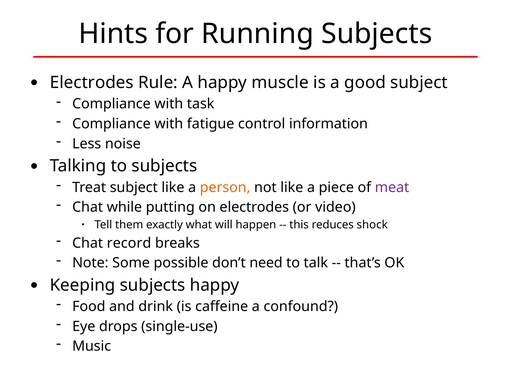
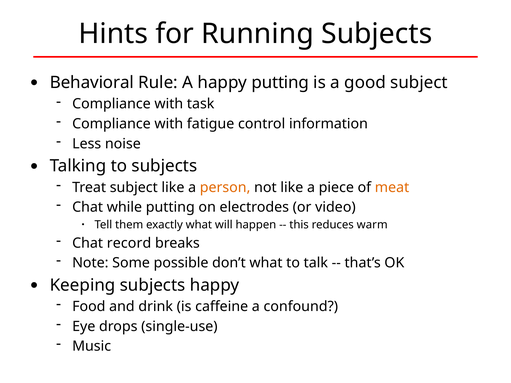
Electrodes: Electrodes -> Behavioral (92, 83)
happy muscle: muscle -> putting (280, 83)
meat colour: purple -> orange (392, 188)
shock: shock -> warm (372, 225)
don’t need: need -> what (266, 263)
